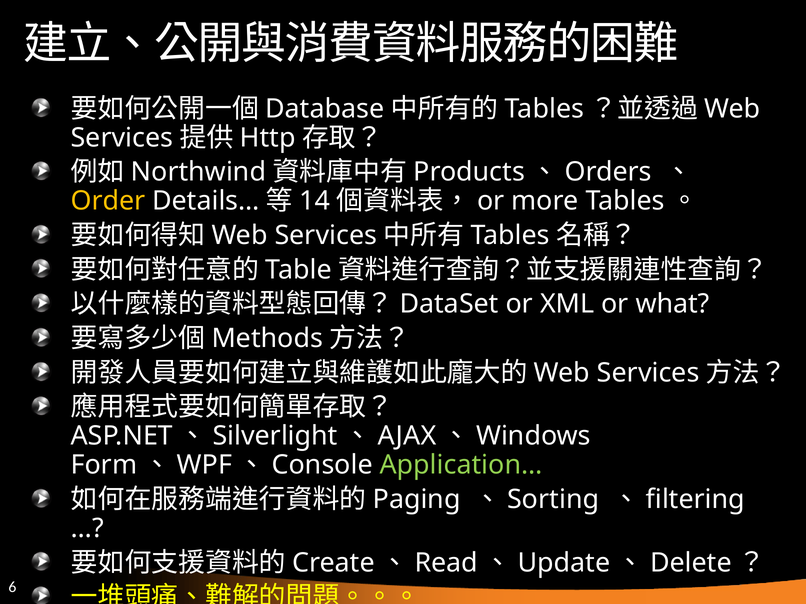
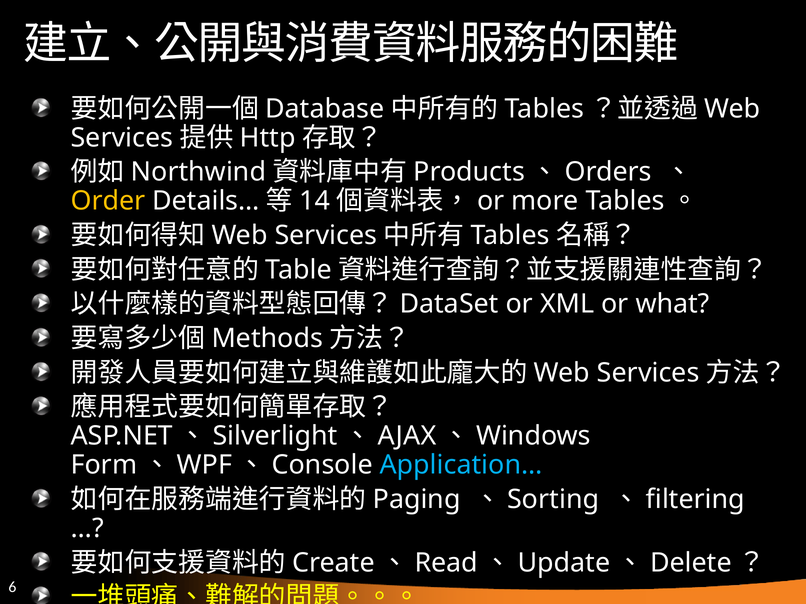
Application… colour: light green -> light blue (461, 465)
